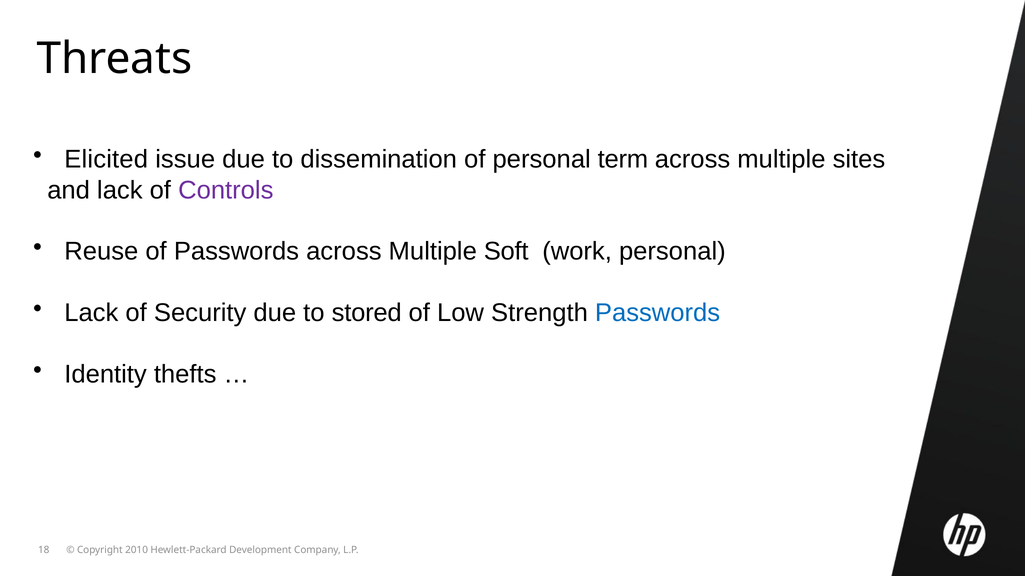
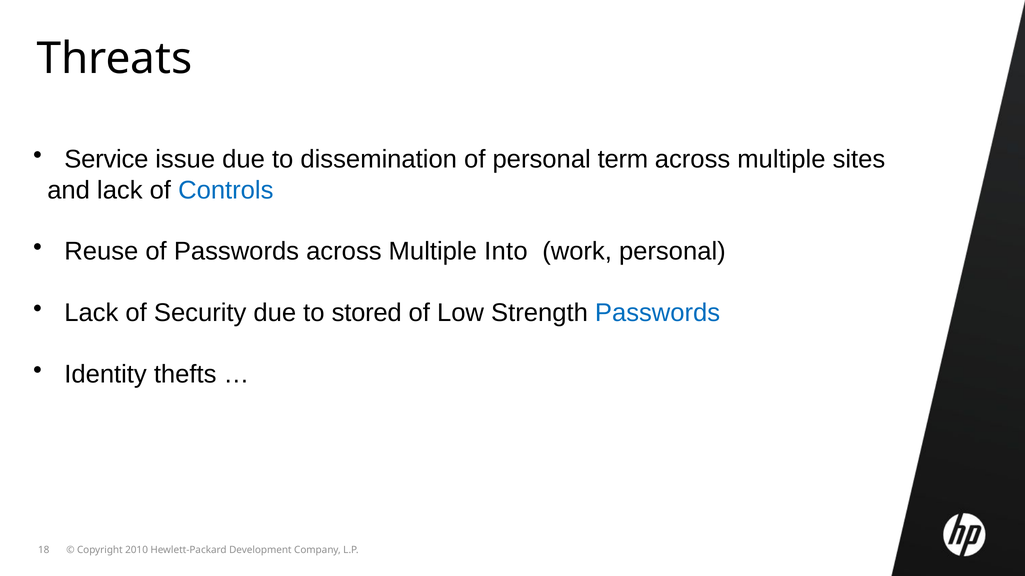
Elicited: Elicited -> Service (106, 159)
Controls colour: purple -> blue (226, 190)
Soft: Soft -> Into (506, 252)
